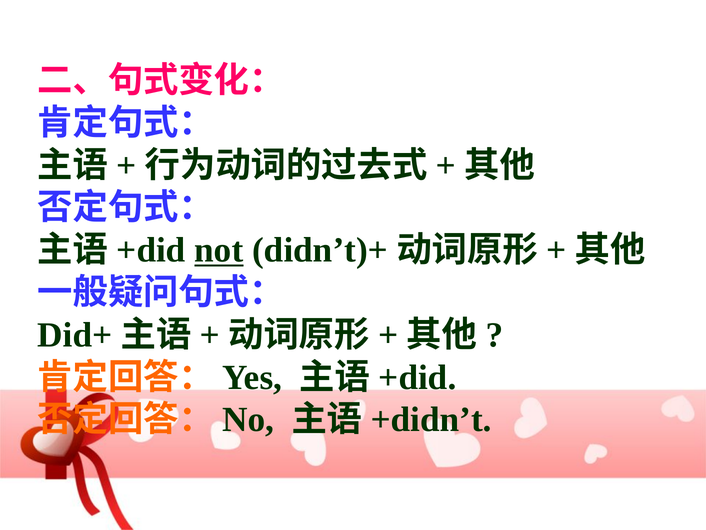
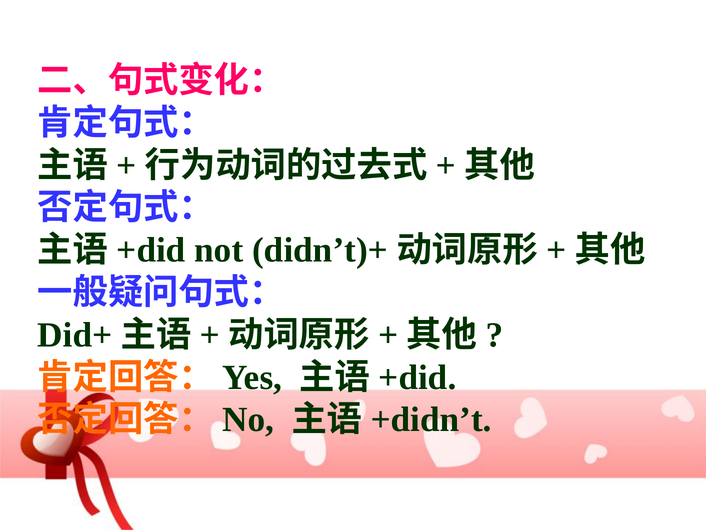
not underline: present -> none (219, 250)
